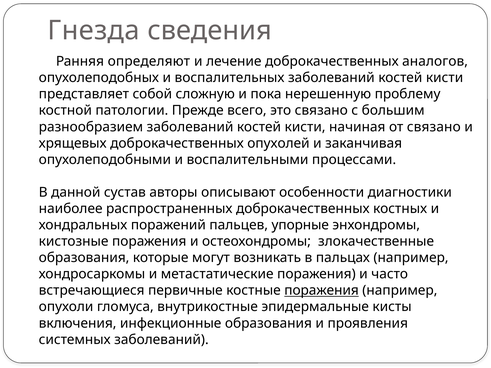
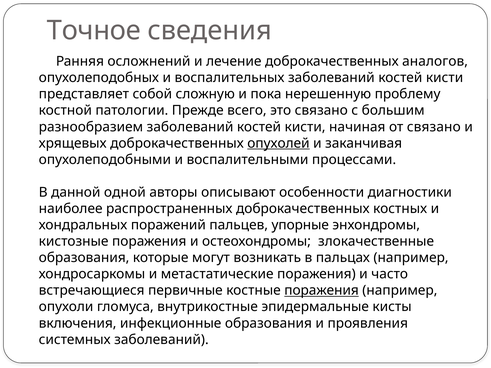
Гнезда: Гнезда -> Точное (94, 30)
определяют: определяют -> осложнений (149, 61)
опухолей underline: none -> present (278, 143)
сустав: сустав -> одной (125, 192)
